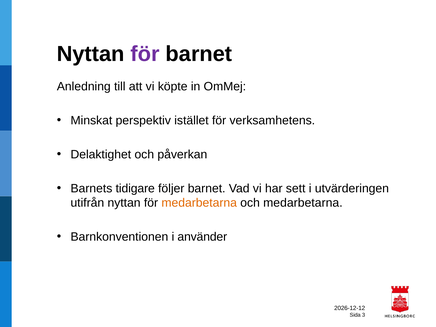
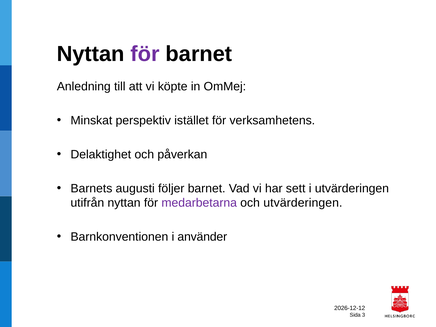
tidigare: tidigare -> augusti (135, 188)
medarbetarna colour: orange -> purple (199, 203)
och medarbetarna: medarbetarna -> utvärderingen (303, 203)
